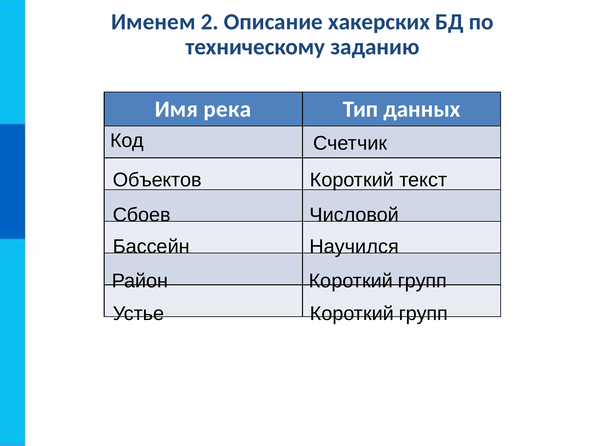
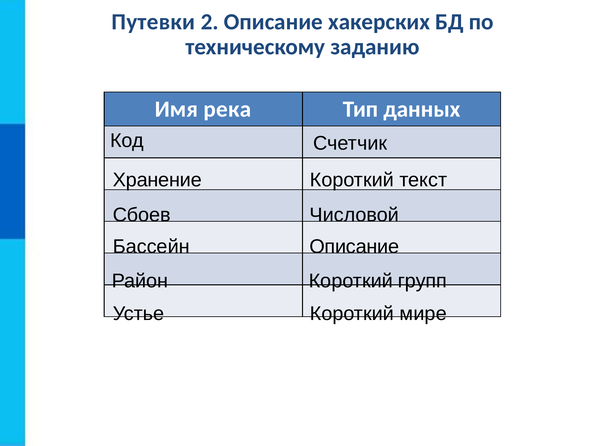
Именем: Именем -> Путевки (153, 22)
Объектов: Объектов -> Хранение (157, 180)
Научился: Научился -> Описание (354, 247)
групп: групп -> мире (423, 314)
